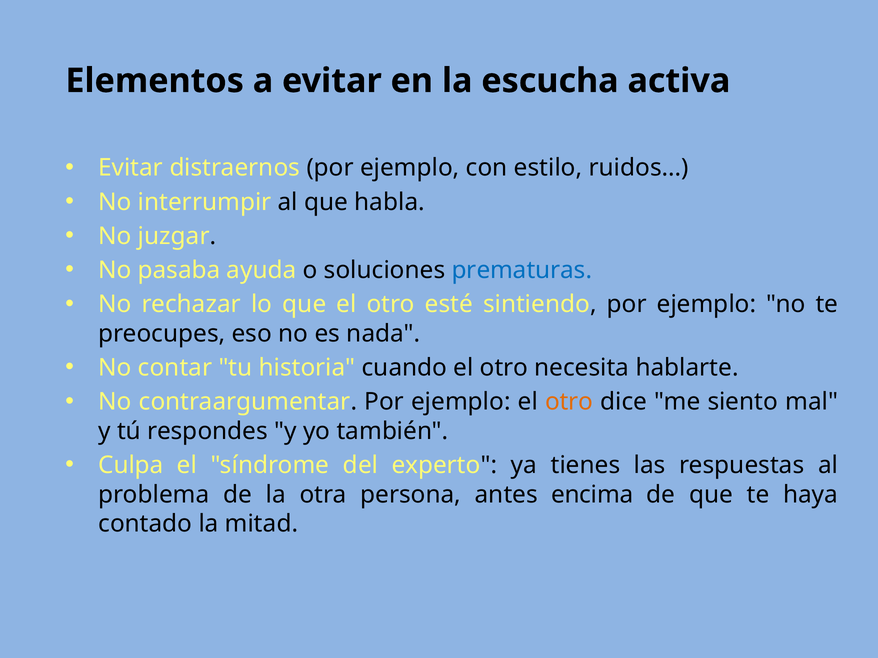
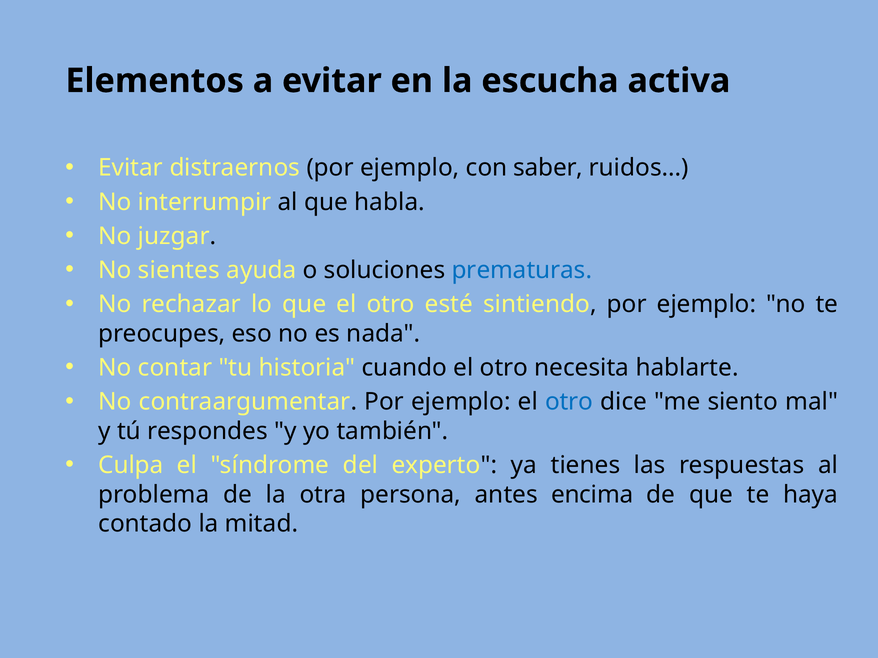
estilo: estilo -> saber (548, 168)
pasaba: pasaba -> sientes (179, 271)
otro colour: orange -> blue (569, 402)
